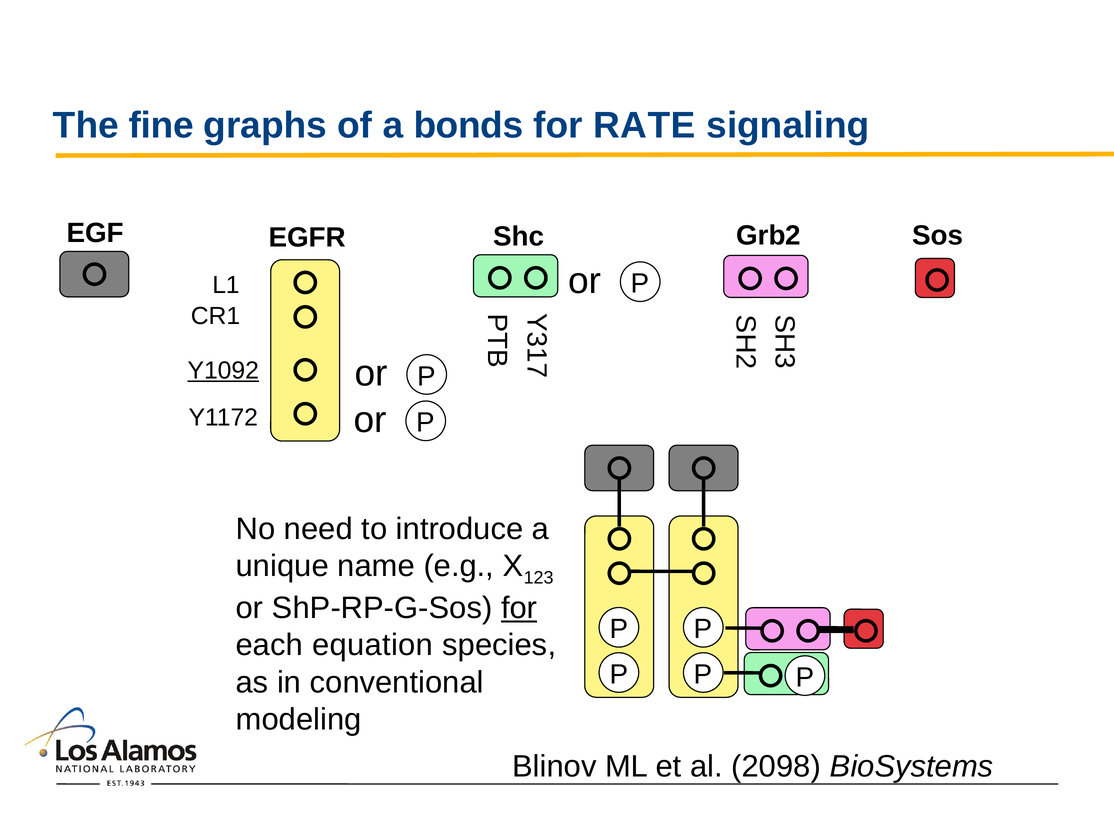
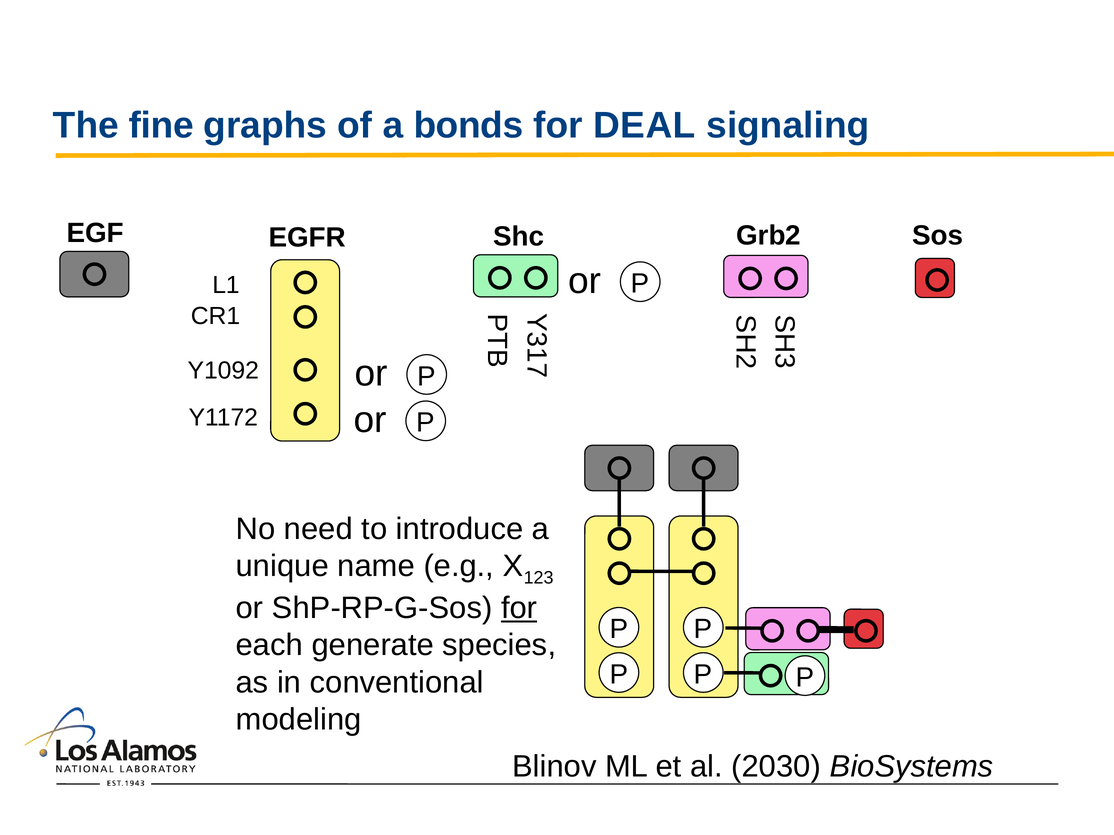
RATE: RATE -> DEAL (644, 126)
Y1092 underline: present -> none (223, 371)
equation: equation -> generate (373, 646)
2098: 2098 -> 2030 (776, 767)
